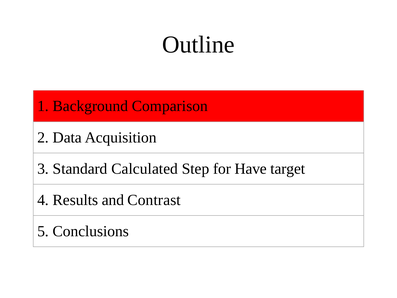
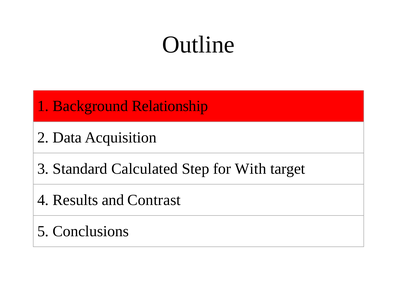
Comparison: Comparison -> Relationship (170, 106)
Have: Have -> With (251, 169)
